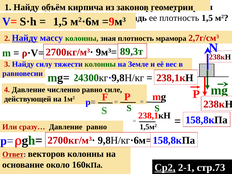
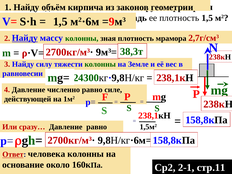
89,3т: 89,3т -> 38,3т (132, 52)
векторов: векторов -> человека (47, 154)
Ср2 underline: present -> none (165, 168)
стр.73: стр.73 -> стр.11 (211, 168)
